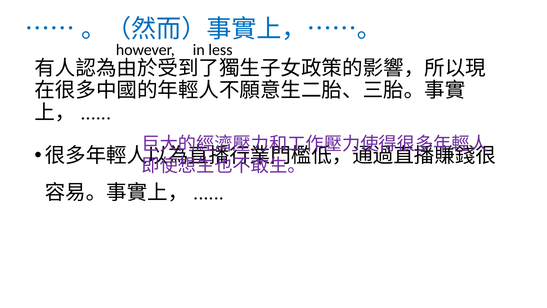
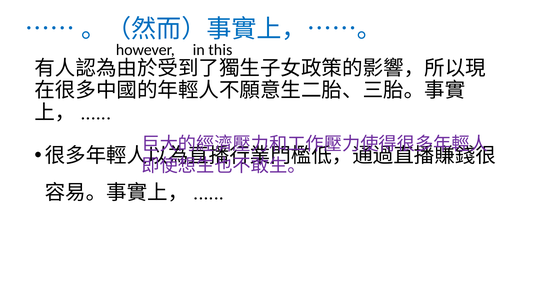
less: less -> this (220, 50)
